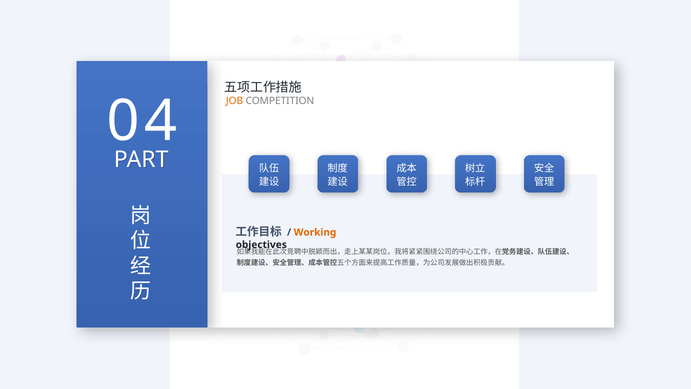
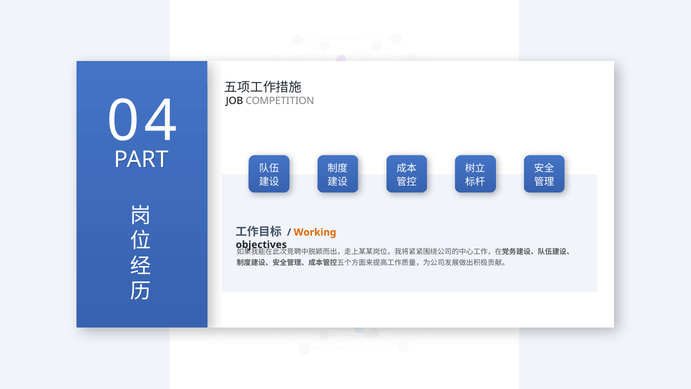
JOB colour: orange -> black (234, 101)
